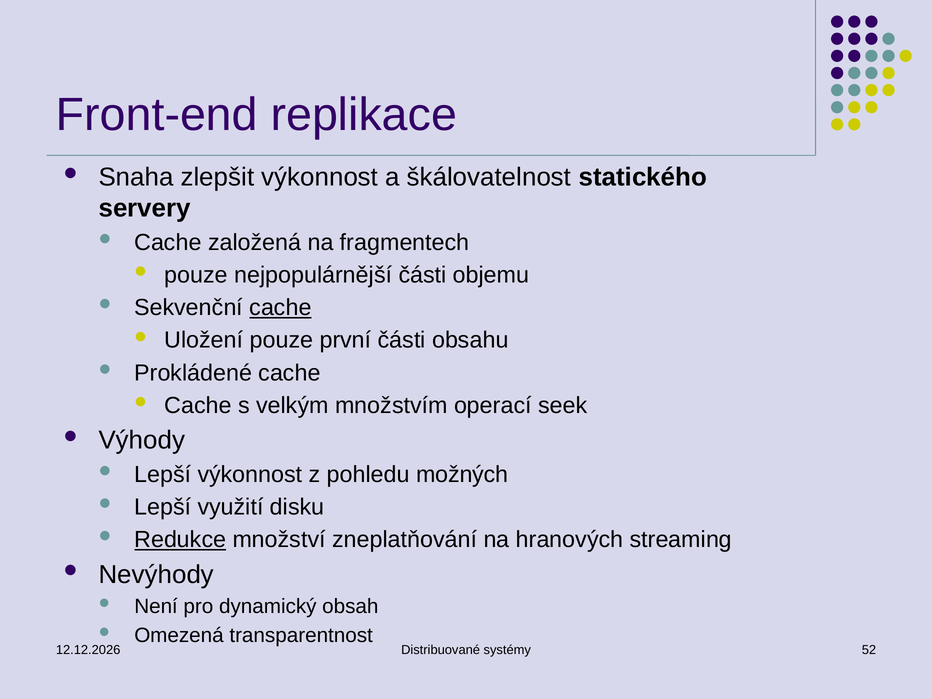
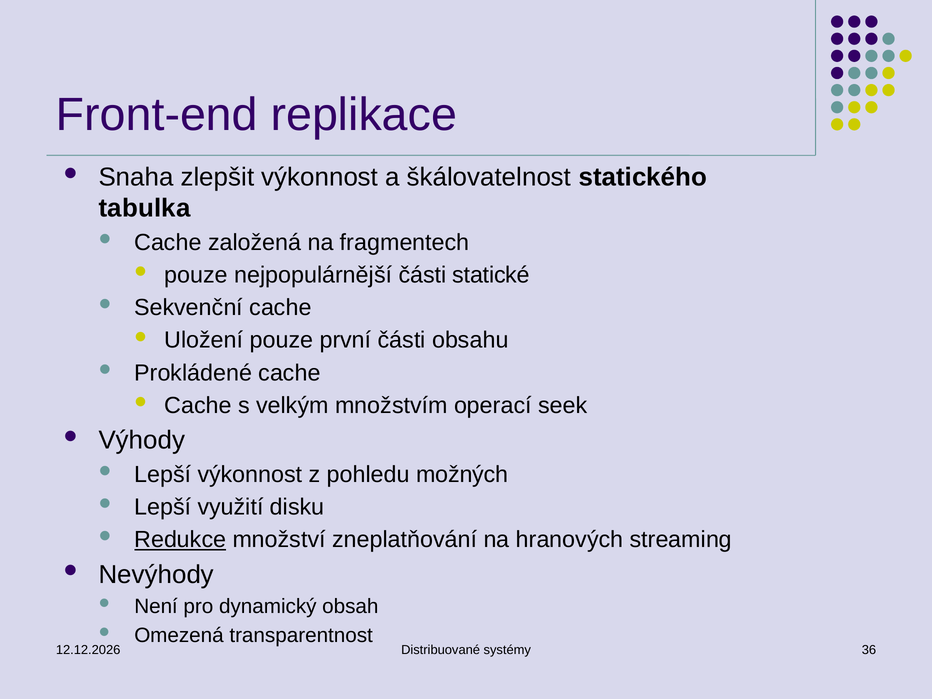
servery: servery -> tabulka (145, 208)
objemu: objemu -> statické (491, 275)
cache underline: present -> none (280, 308)
52: 52 -> 36 (869, 650)
